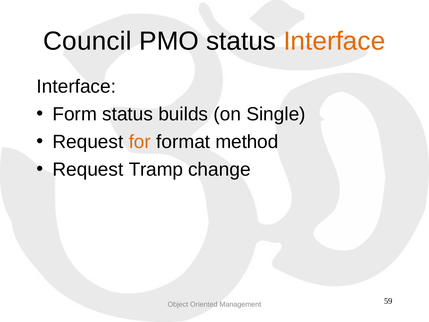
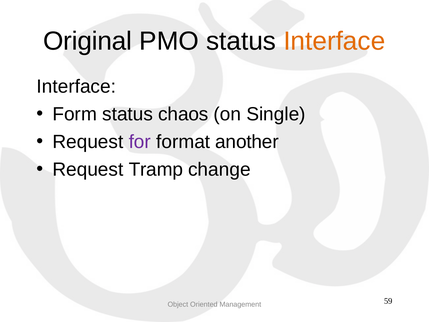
Council: Council -> Original (88, 41)
builds: builds -> chaos (183, 114)
for colour: orange -> purple (140, 142)
method: method -> another (247, 142)
